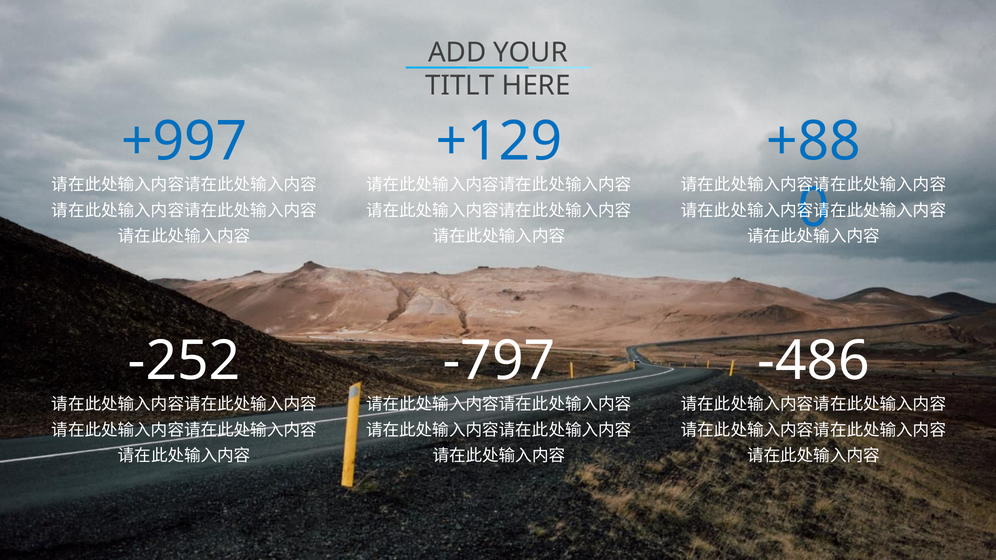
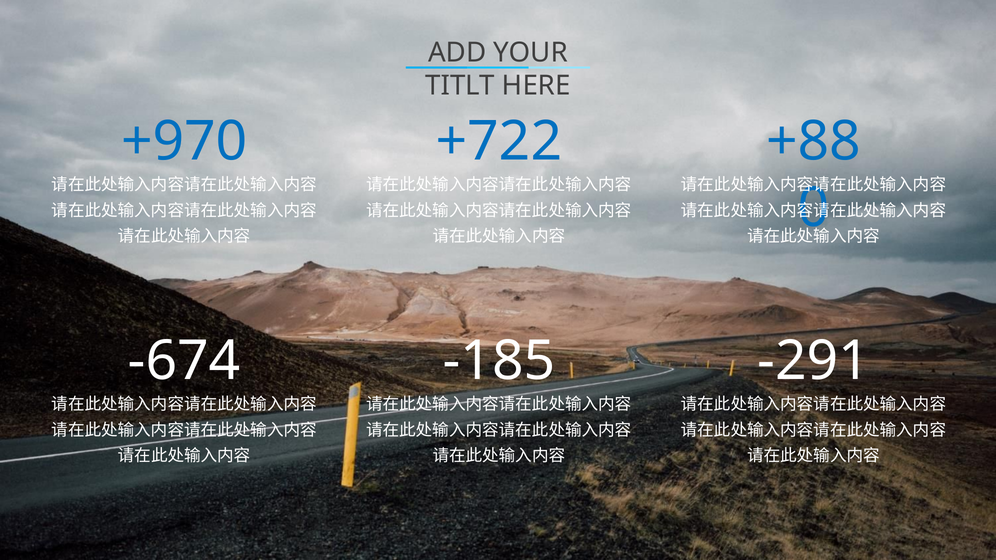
+997: +997 -> +970 (184, 142)
+129: +129 -> +722 (499, 142)
-252: -252 -> -674 (184, 361)
-797: -797 -> -185 (499, 361)
-486: -486 -> -291 (814, 361)
